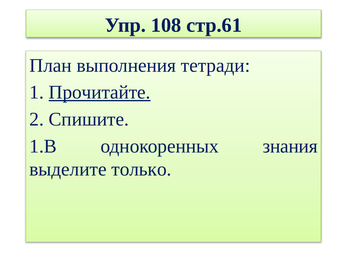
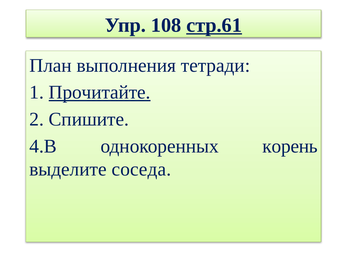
стр.61 underline: none -> present (214, 25)
1.В: 1.В -> 4.В (43, 146)
знания: знания -> корень (290, 146)
только: только -> соседа (141, 170)
